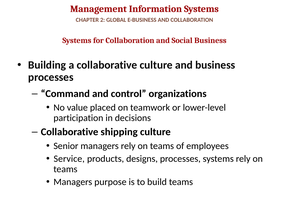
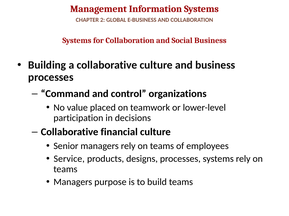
shipping: shipping -> financial (119, 132)
